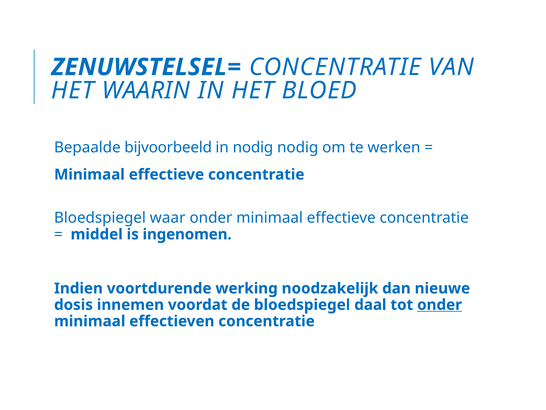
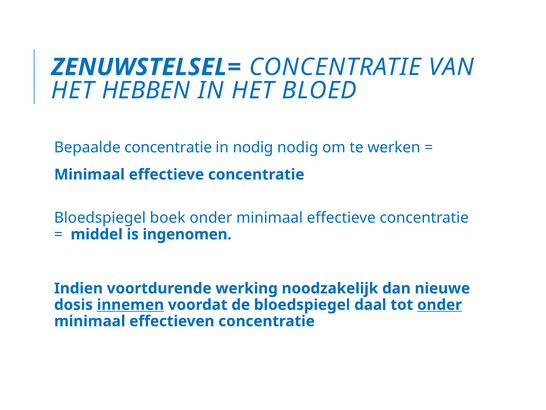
WAARIN: WAARIN -> HEBBEN (146, 90)
Bepaalde bijvoorbeeld: bijvoorbeeld -> concentratie (168, 147)
waar: waar -> boek (168, 218)
innemen underline: none -> present (130, 304)
